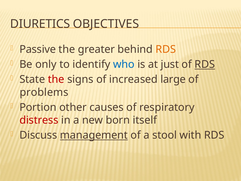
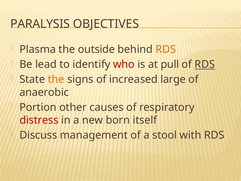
DIURETICS: DIURETICS -> PARALYSIS (40, 24)
Passive: Passive -> Plasma (38, 49)
greater: greater -> outside (96, 49)
only: only -> lead (46, 64)
who colour: blue -> red (124, 64)
just: just -> pull (170, 64)
the colour: red -> orange (56, 79)
problems: problems -> anaerobic (44, 92)
management underline: present -> none (94, 135)
